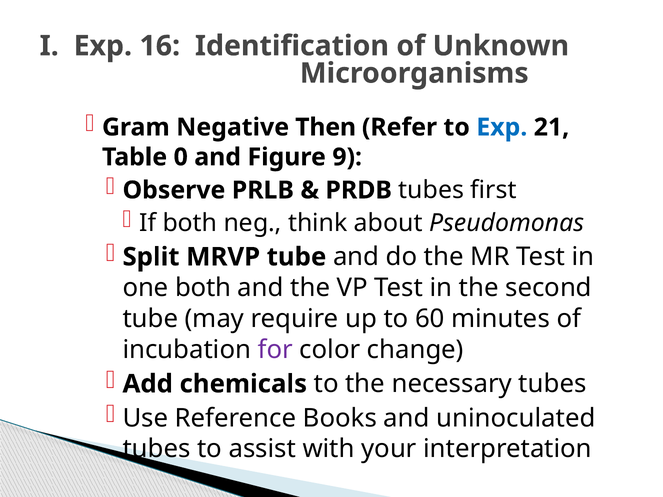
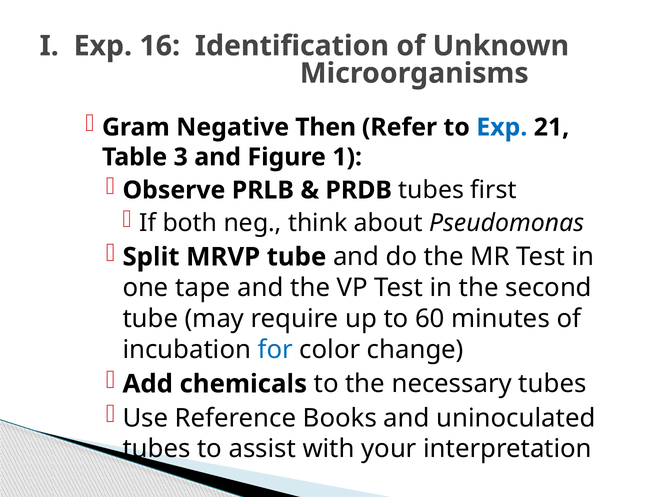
0: 0 -> 3 (181, 157)
9: 9 -> 1 (347, 157)
one both: both -> tape (203, 288)
for colour: purple -> blue (275, 350)
